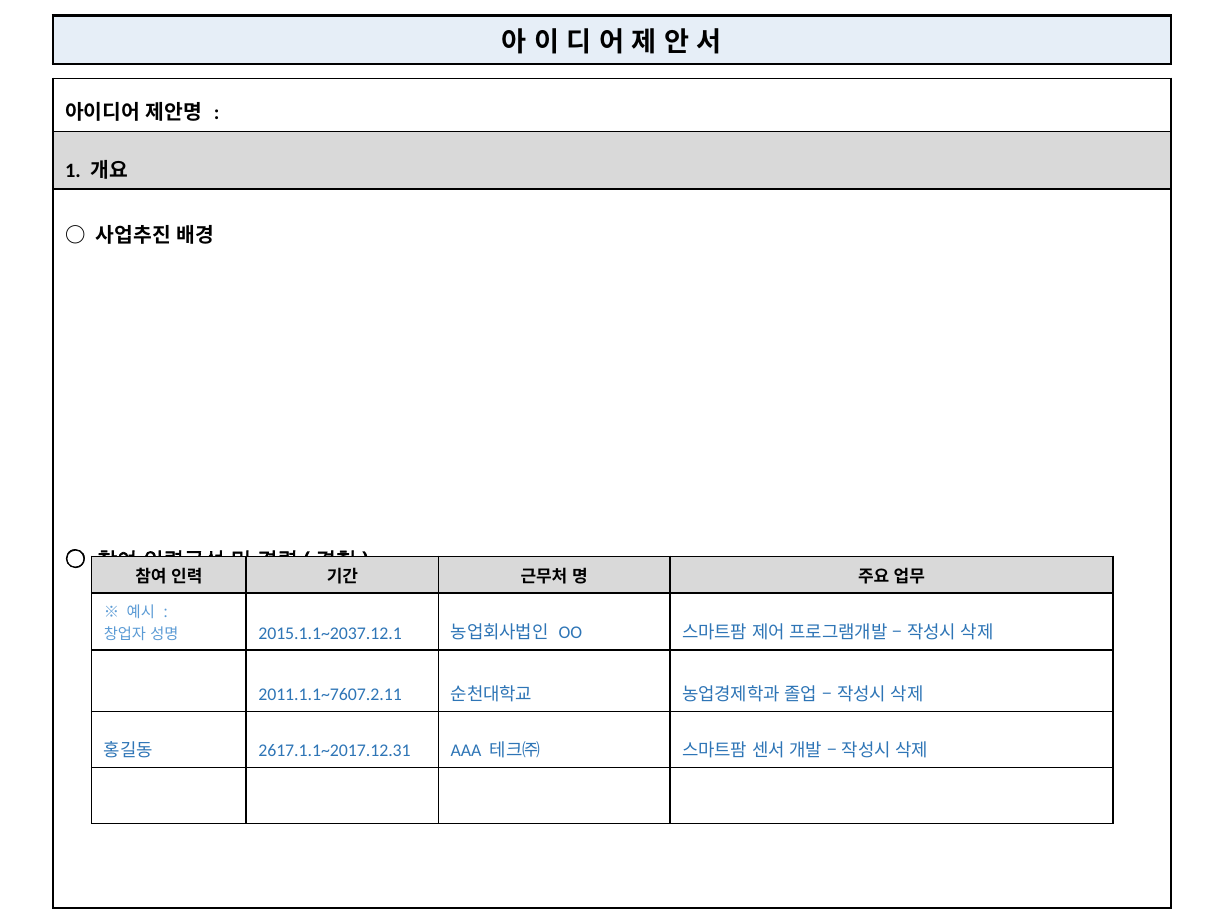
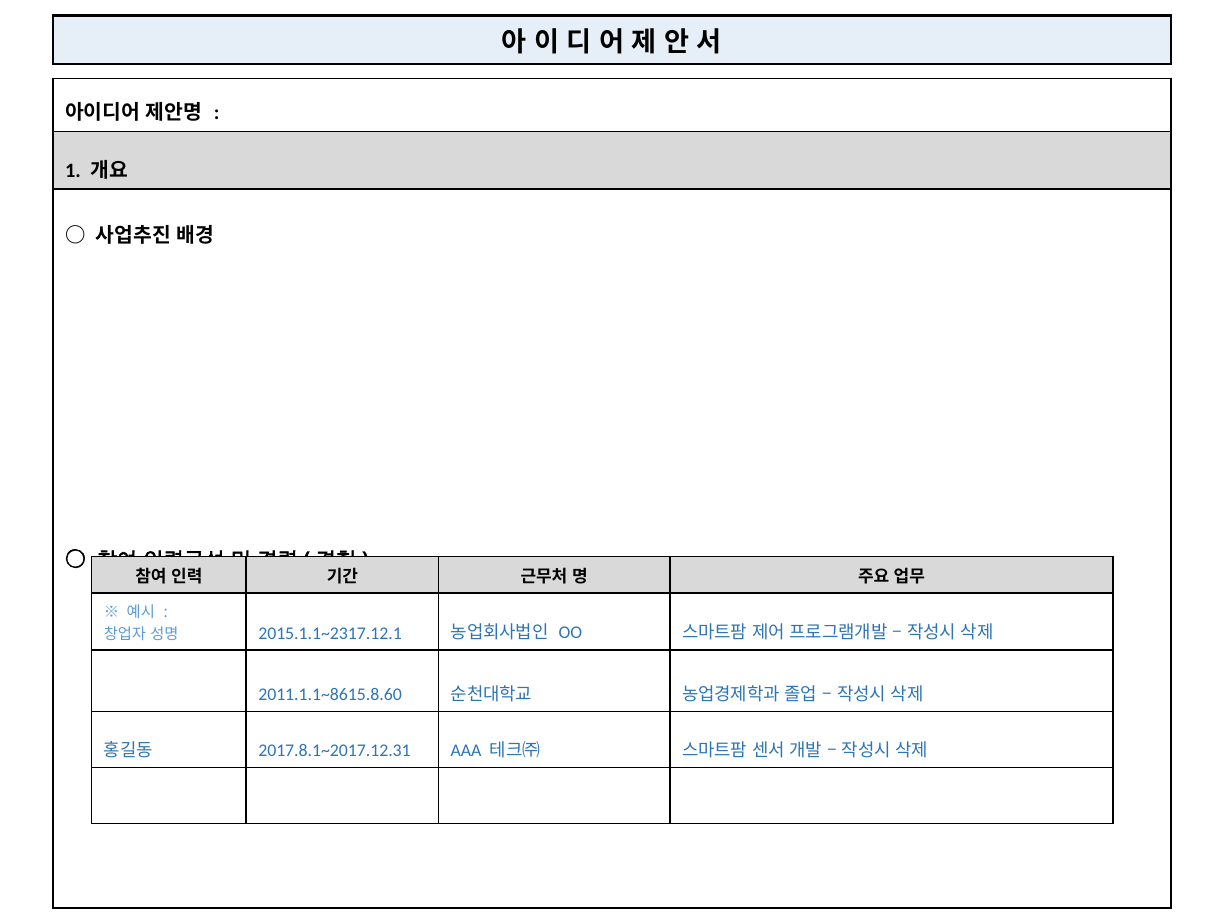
2015.1.1~2037.12.1: 2015.1.1~2037.12.1 -> 2015.1.1~2317.12.1 (330, 633)
2011.1.1~7607.2.11: 2011.1.1~7607.2.11 -> 2011.1.1~8615.8.60 (330, 695)
2617.1.1~2017.12.31: 2617.1.1~2017.12.31 -> 2017.8.1~2017.12.31 (335, 751)
